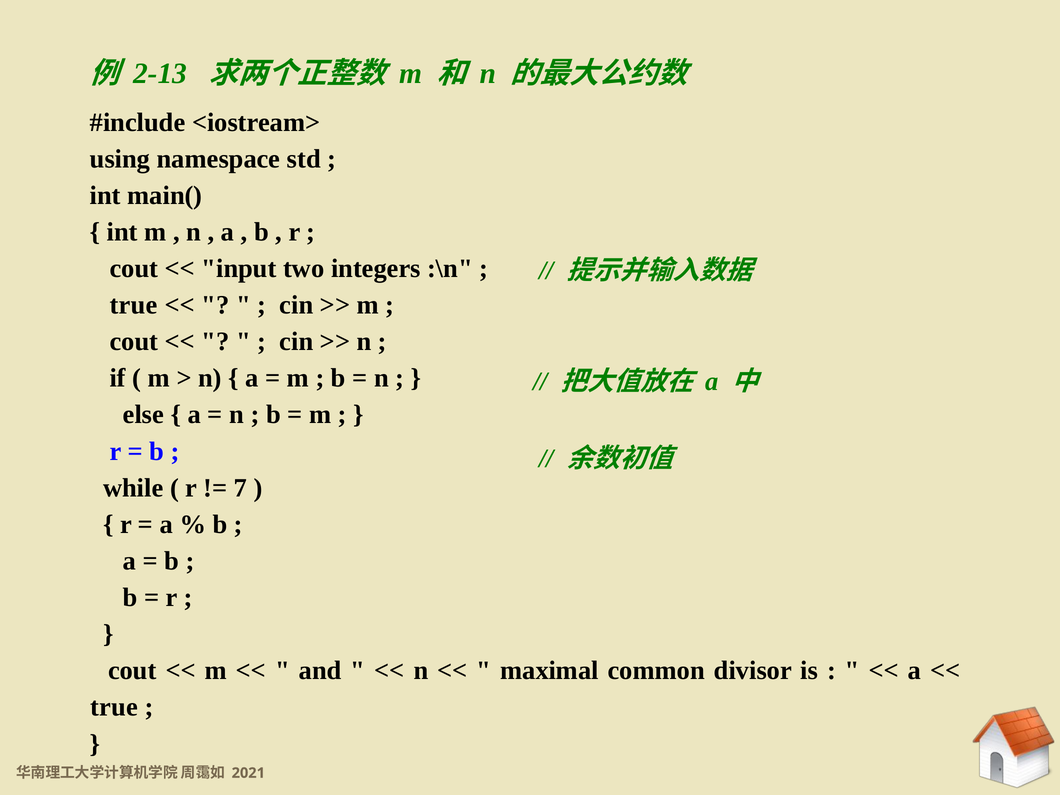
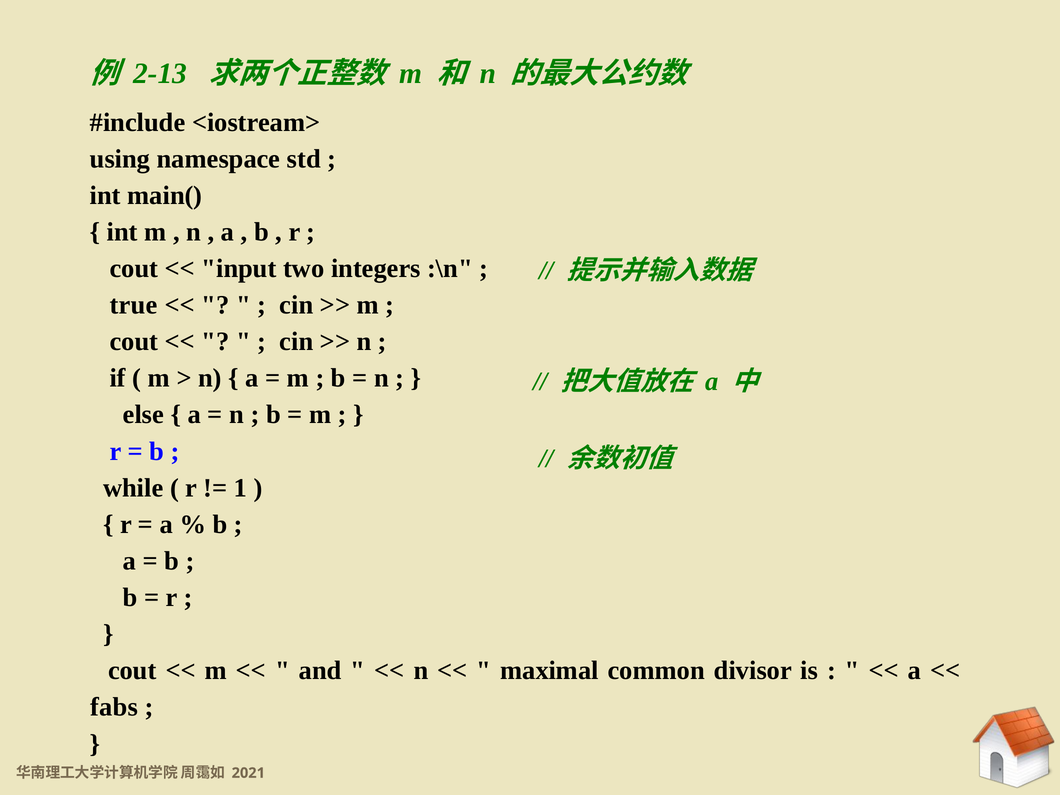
7: 7 -> 1 (240, 488)
true: true -> fabs (114, 707)
